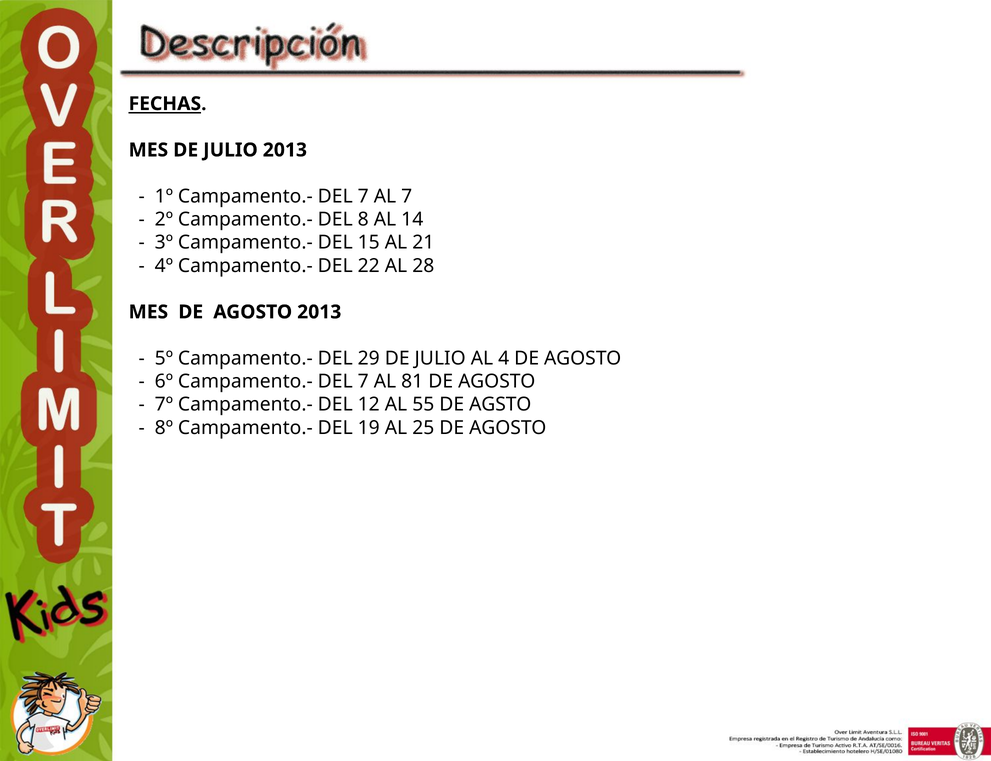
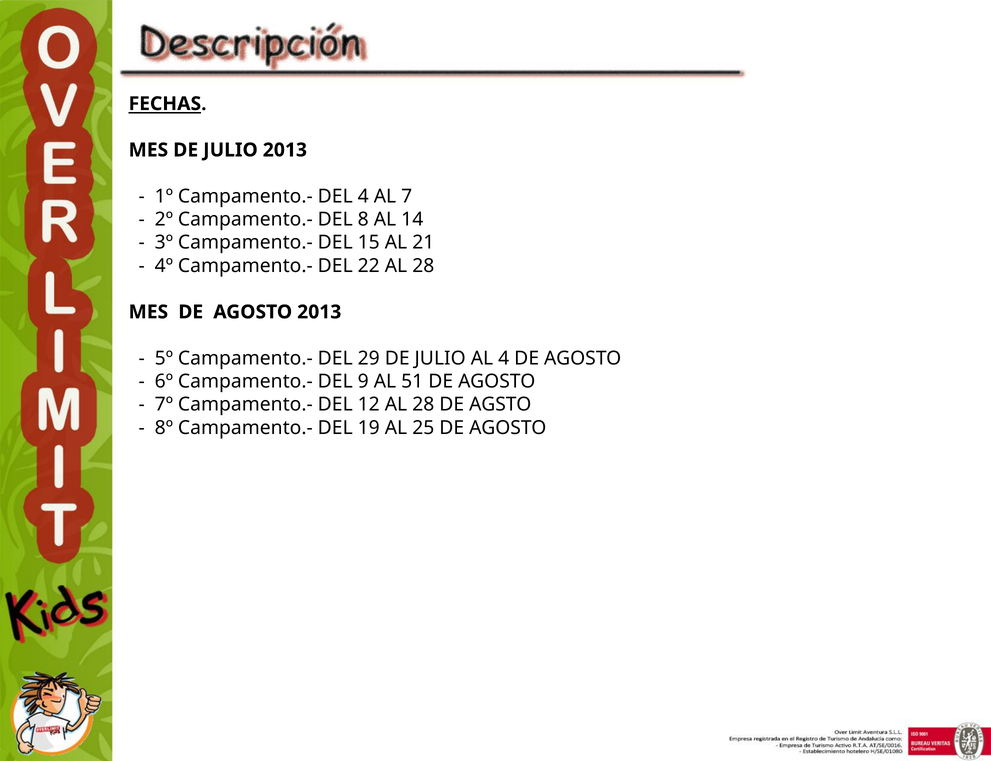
1º Campamento.- DEL 7: 7 -> 4 (363, 196)
6º Campamento.- DEL 7: 7 -> 9 (363, 381)
81: 81 -> 51 (412, 381)
12 AL 55: 55 -> 28 (423, 404)
